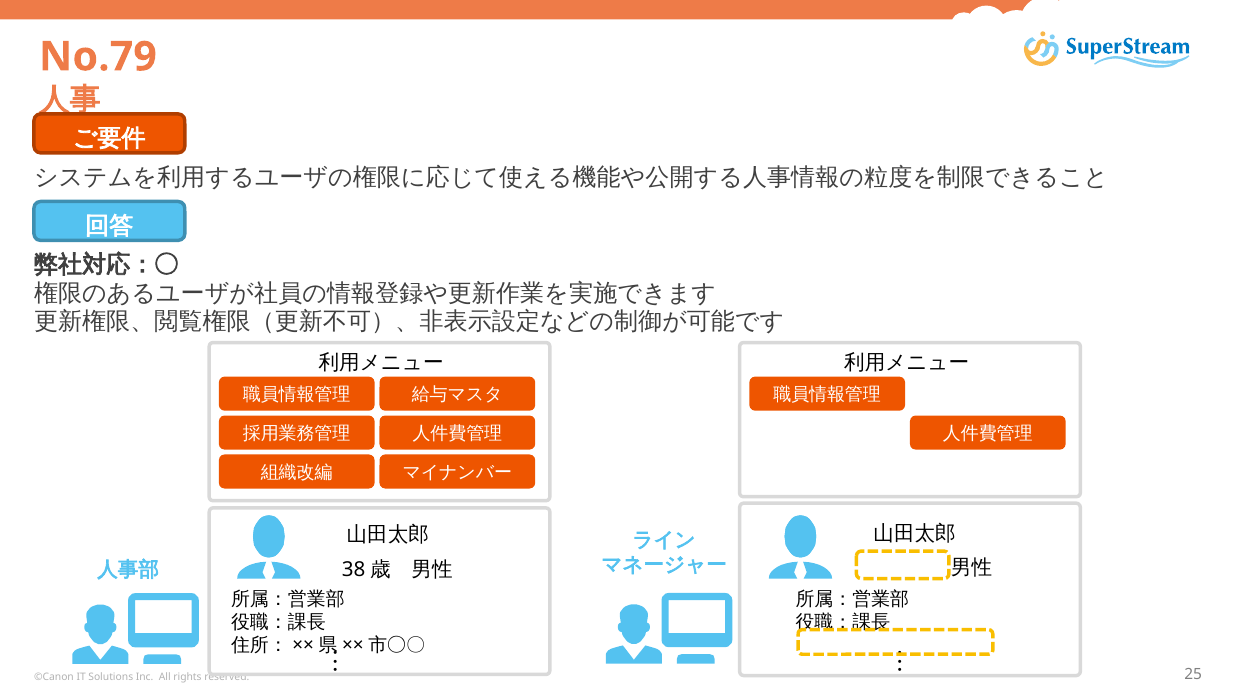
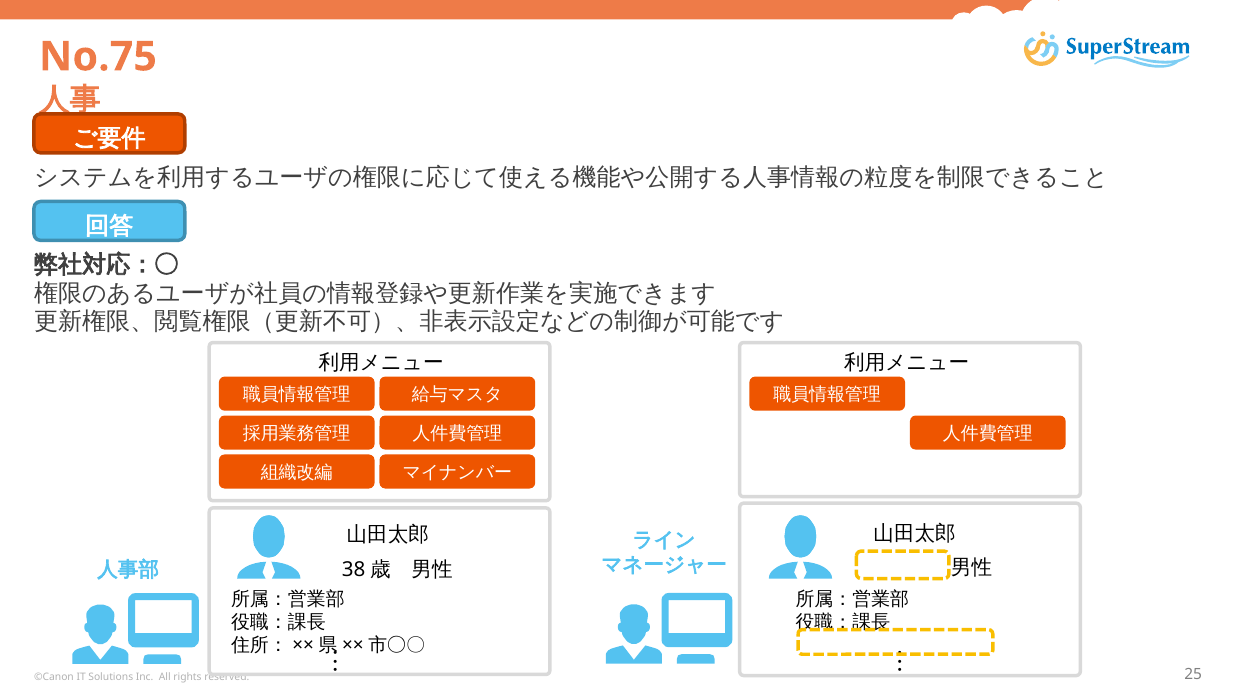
No.79: No.79 -> No.75 (98, 57)
